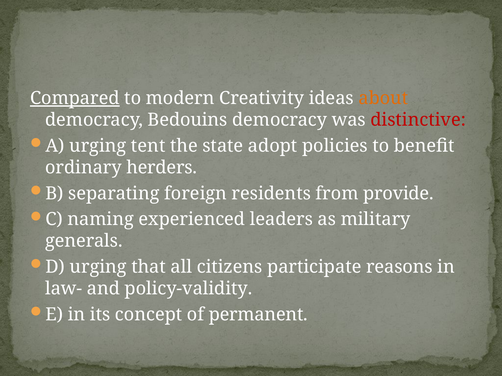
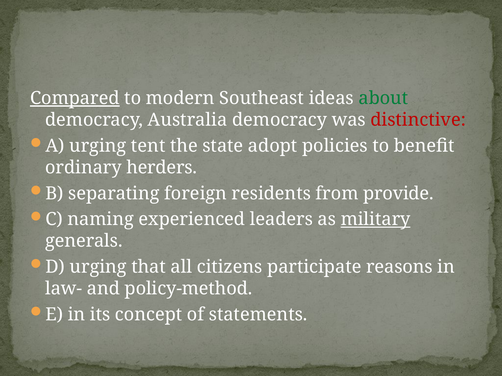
Creativity: Creativity -> Southeast (262, 98)
about colour: orange -> green (383, 98)
Bedouins: Bedouins -> Australia (187, 120)
military underline: none -> present (376, 220)
policy-validity: policy-validity -> policy-method (188, 289)
permanent: permanent -> statements (258, 315)
